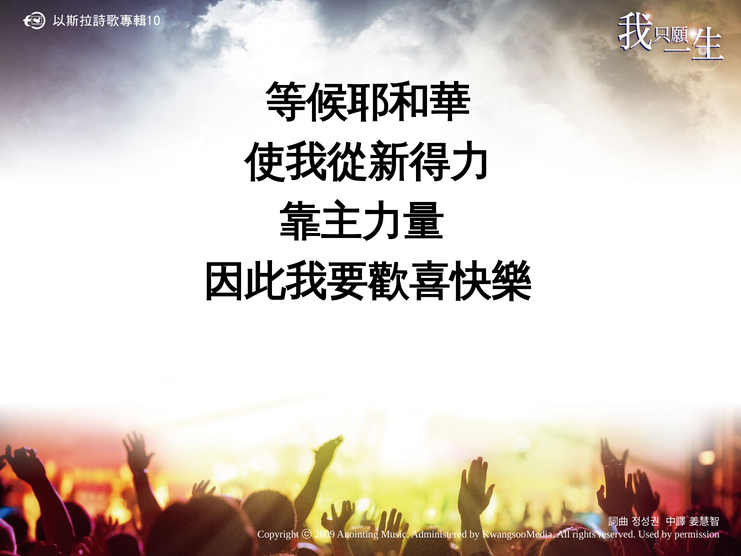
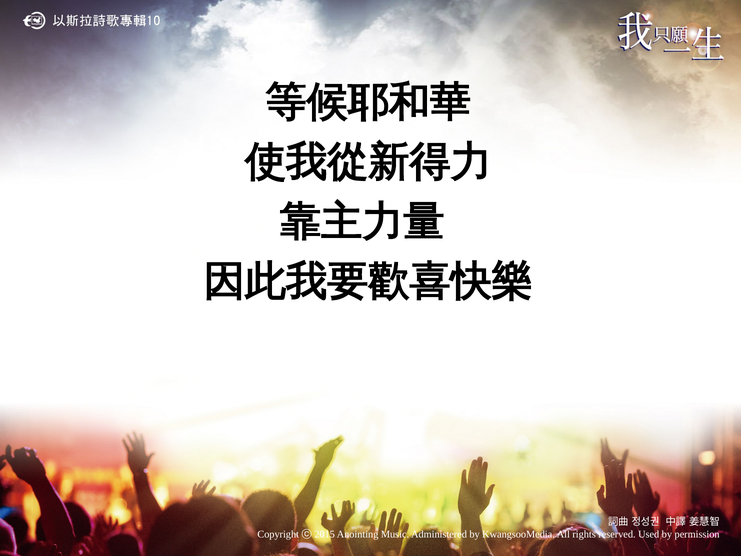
2009: 2009 -> 2015 (325, 534)
